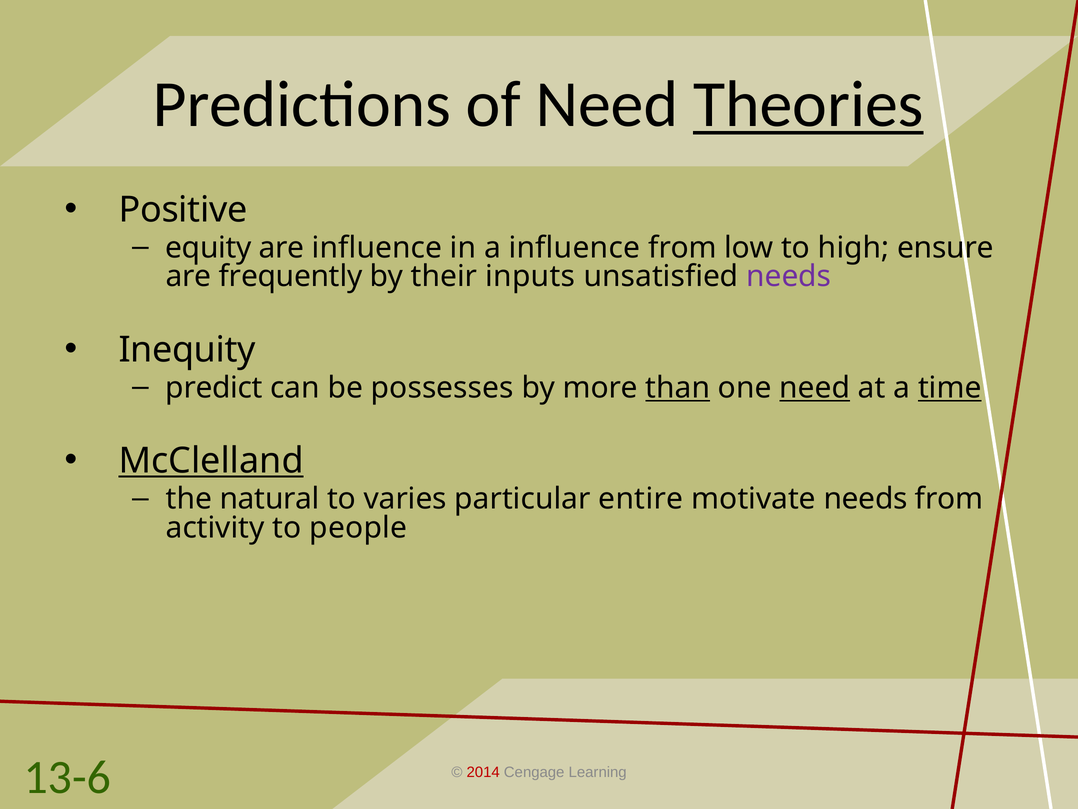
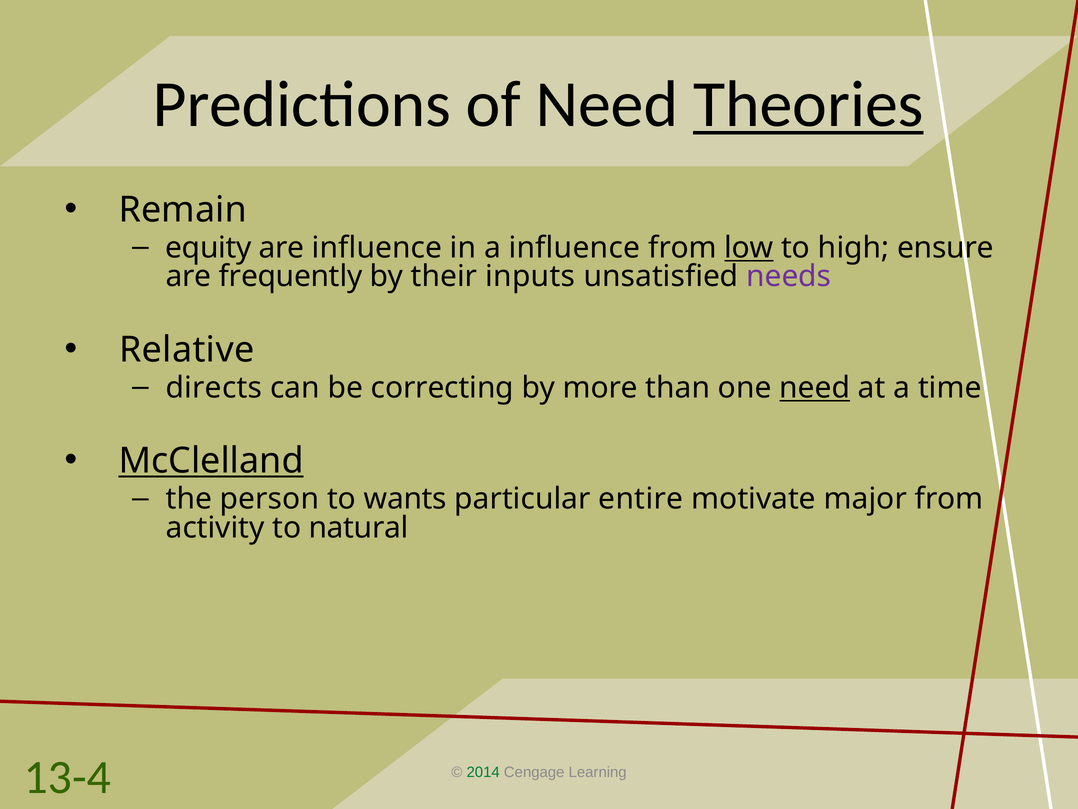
Positive: Positive -> Remain (183, 210)
low underline: none -> present (749, 248)
Inequity: Inequity -> Relative (187, 350)
predict: predict -> directs (214, 388)
possesses: possesses -> correcting (442, 388)
than underline: present -> none (678, 388)
time underline: present -> none (950, 388)
natural: natural -> person (269, 499)
varies: varies -> wants (405, 499)
motivate needs: needs -> major (865, 499)
people: people -> natural (359, 527)
13-6: 13-6 -> 13-4 (67, 777)
2014 colour: red -> green (483, 772)
